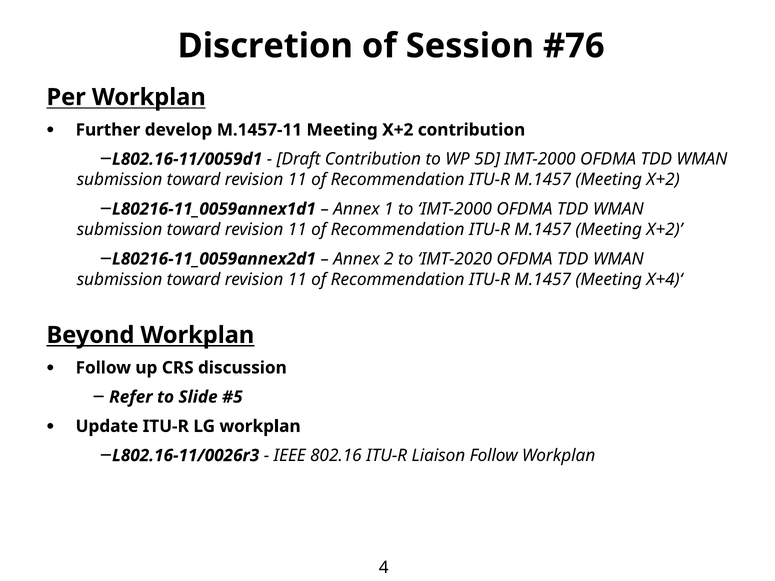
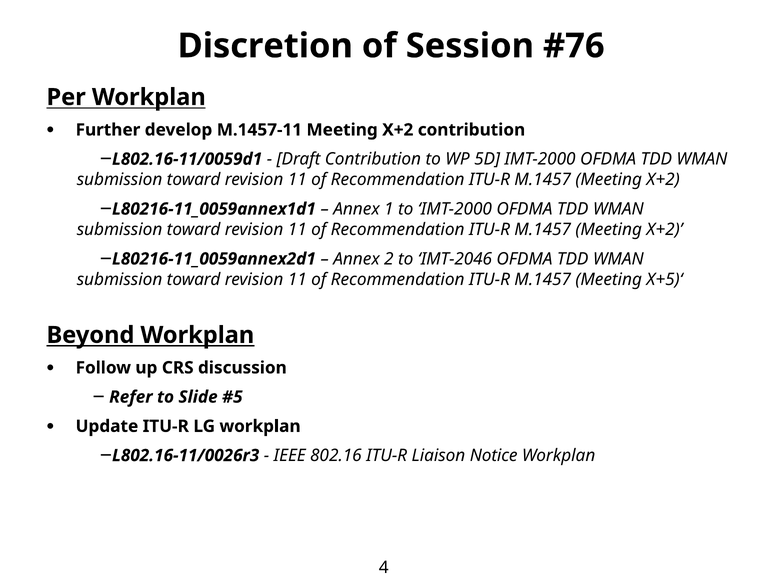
IMT-2020: IMT-2020 -> IMT-2046 (455, 259)
X+4)‘: X+4)‘ -> X+5)‘ (665, 280)
Liaison Follow: Follow -> Notice (494, 456)
